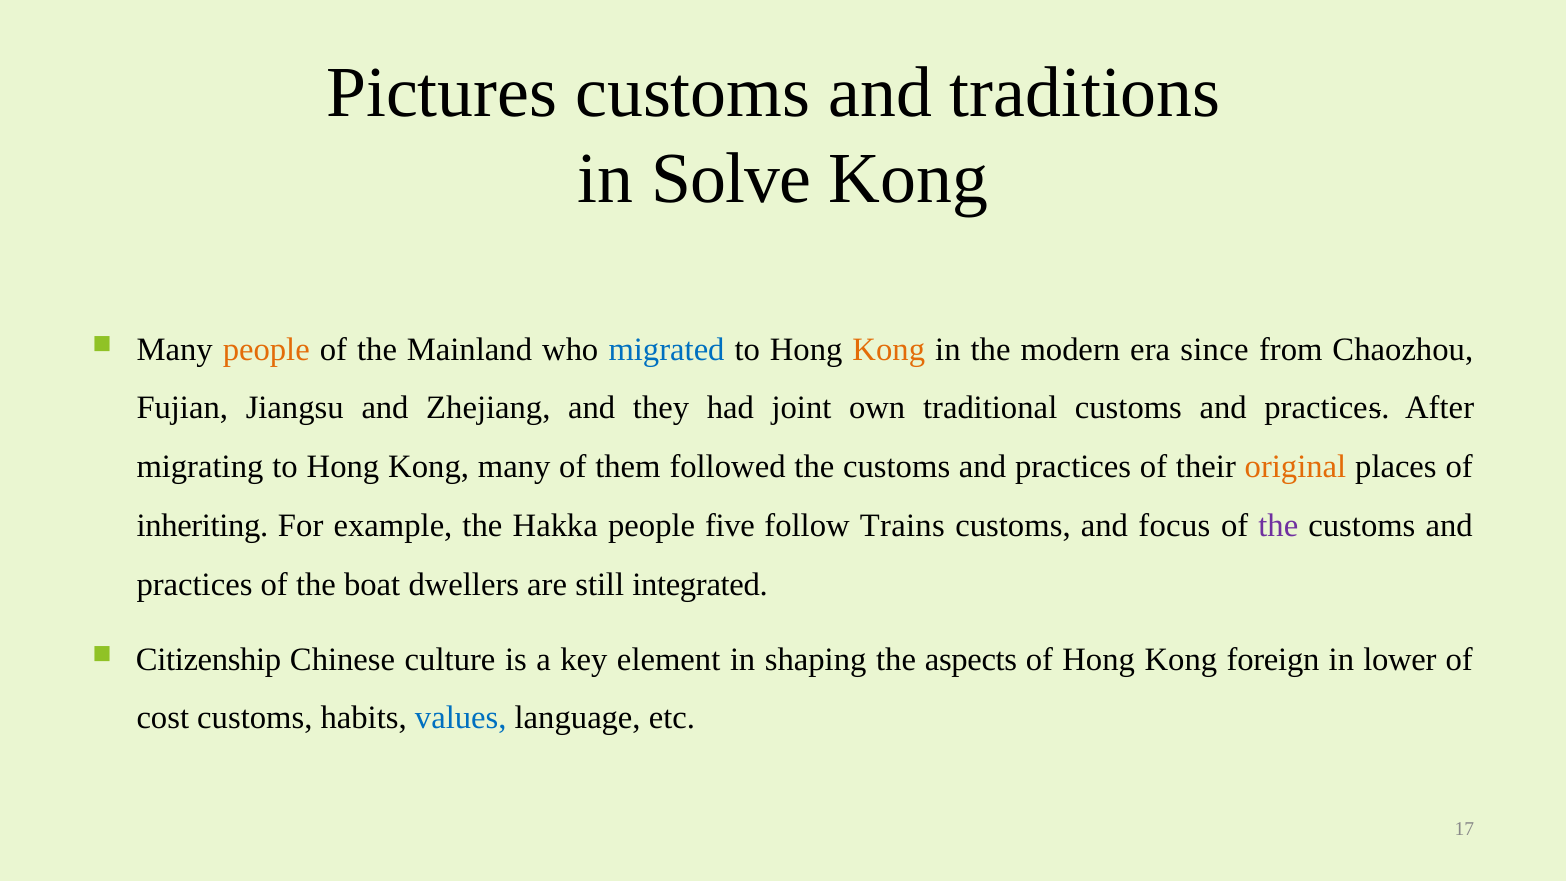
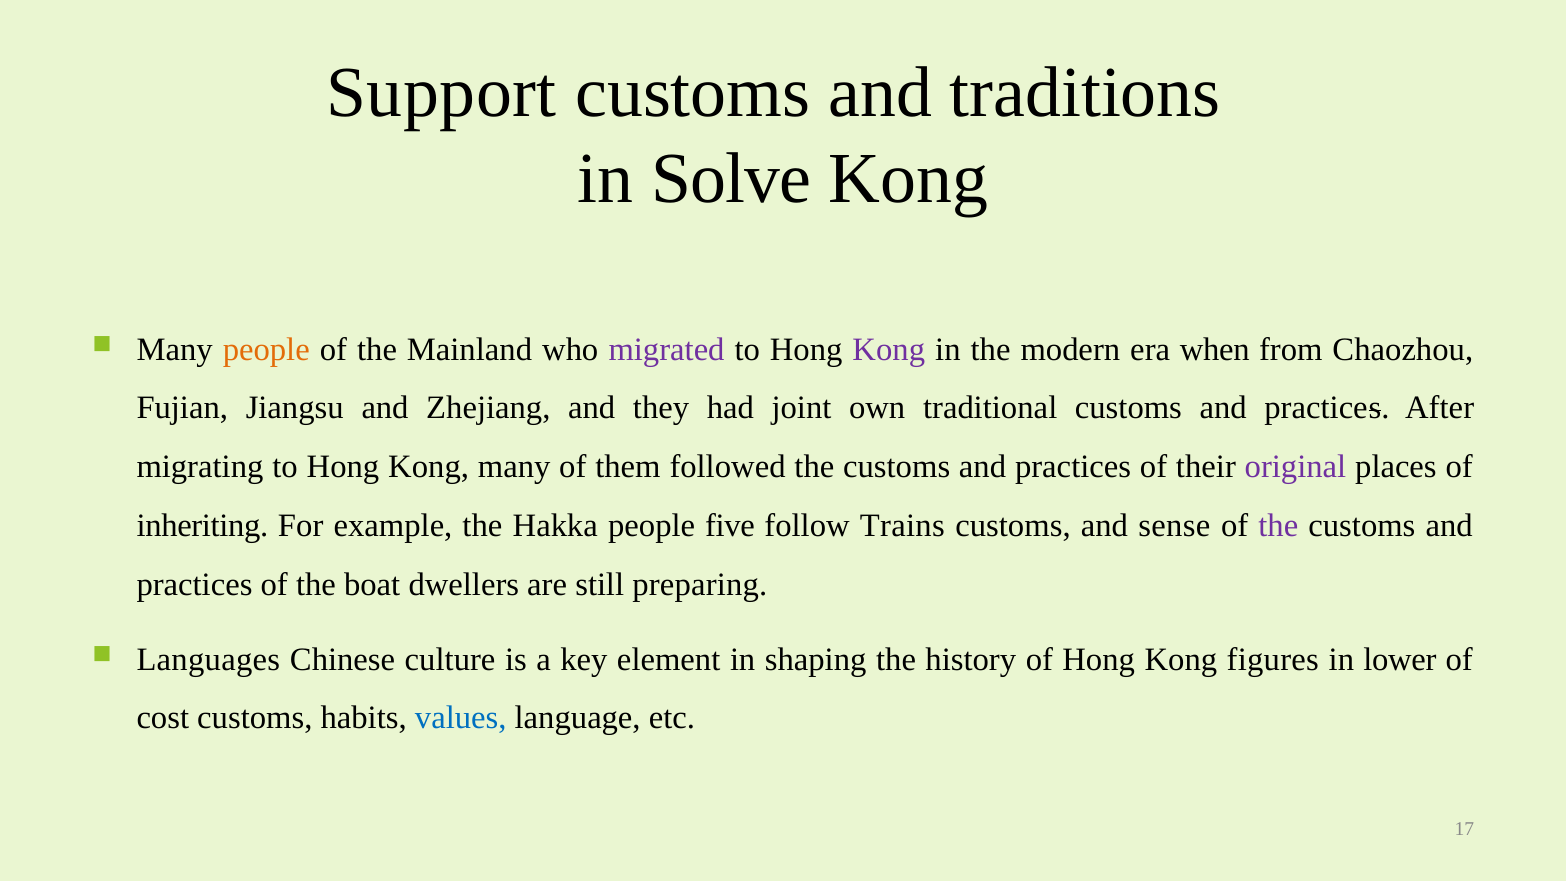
Pictures: Pictures -> Support (442, 93)
migrated colour: blue -> purple (667, 349)
Kong colour: orange -> purple (889, 349)
since: since -> when (1215, 349)
original colour: orange -> purple (1295, 467)
focus: focus -> sense (1174, 526)
integrated: integrated -> preparing (700, 584)
Citizenship: Citizenship -> Languages (208, 659)
aspects: aspects -> history (971, 659)
foreign: foreign -> figures (1273, 659)
